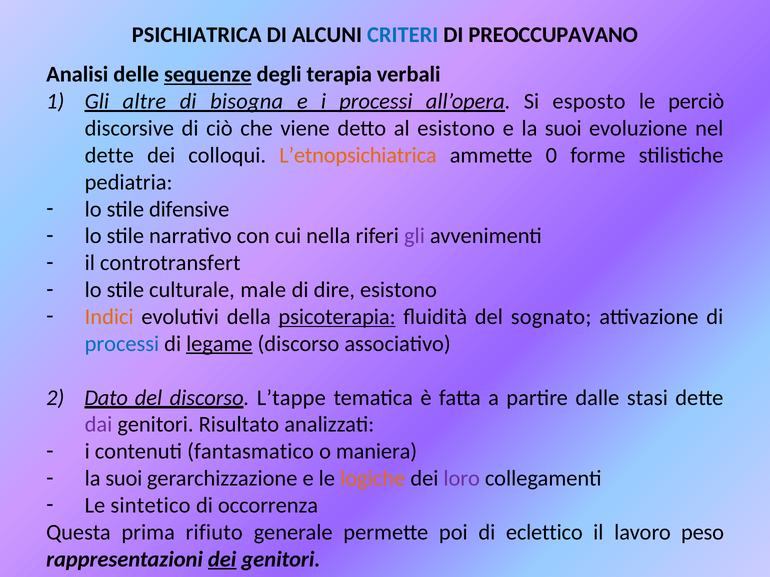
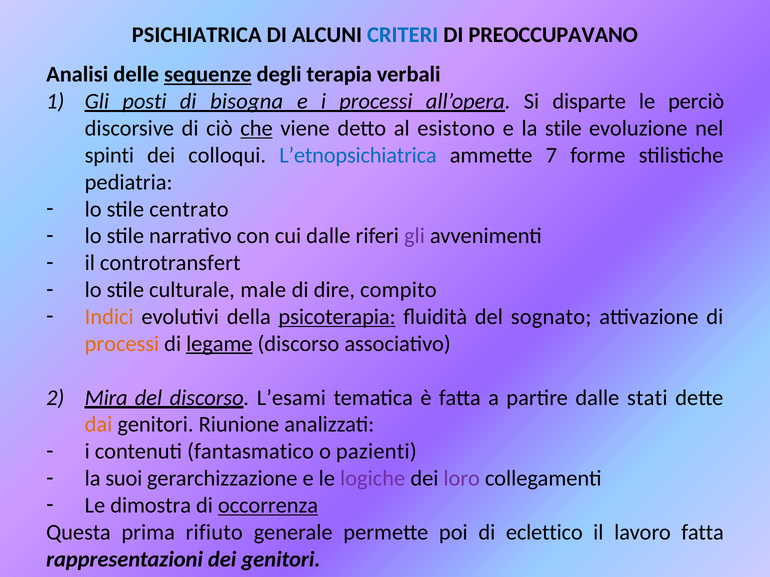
altre: altre -> posti (144, 102)
esposto: esposto -> disparte (589, 102)
che underline: none -> present (257, 128)
e la suoi: suoi -> stile (563, 128)
dette: dette -> spinti (109, 155)
L’etnopsichiatrica colour: orange -> blue (358, 155)
0: 0 -> 7 (551, 155)
difensive: difensive -> centrato (189, 209)
cui nella: nella -> dalle (328, 236)
dire esistono: esistono -> compito (398, 290)
processi colour: blue -> orange (122, 344)
Dato: Dato -> Mira (106, 398)
L’tappe: L’tappe -> L’esami (291, 398)
stasi: stasi -> stati (647, 398)
dai colour: purple -> orange (99, 425)
Risultato: Risultato -> Riunione (239, 425)
maniera: maniera -> pazienti (376, 452)
logiche colour: orange -> purple (373, 479)
sintetico: sintetico -> dimostra (151, 506)
occorrenza underline: none -> present (268, 506)
lavoro peso: peso -> fatta (703, 533)
dei underline: present -> none (222, 560)
